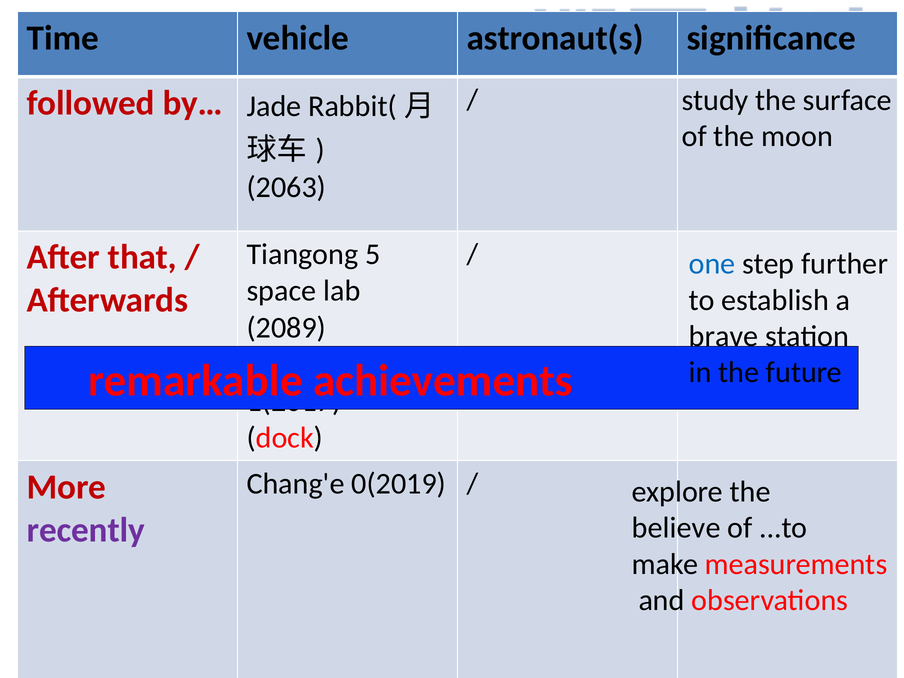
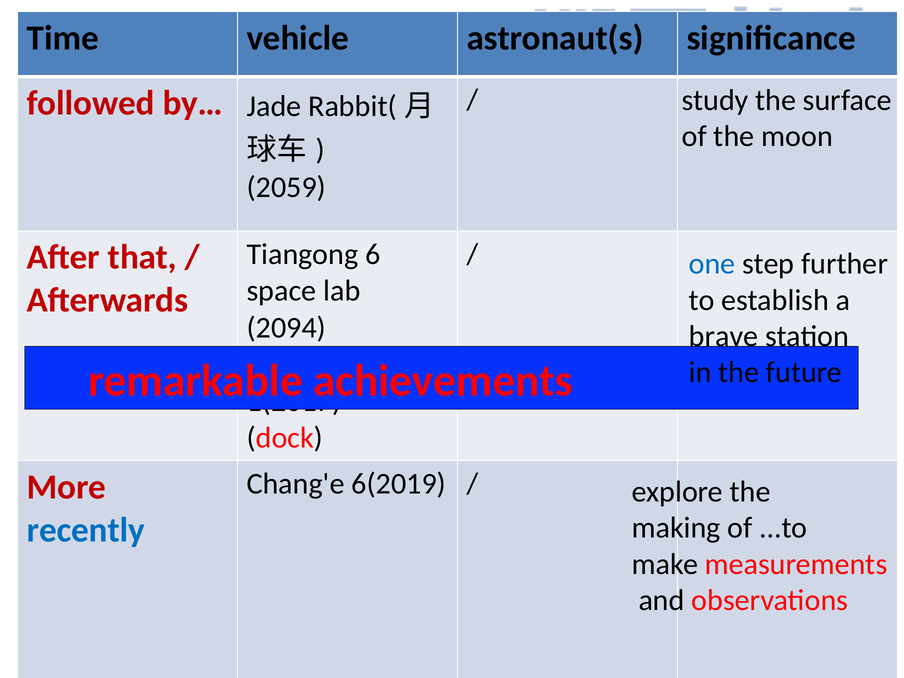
2063: 2063 -> 2059 (286, 187)
5: 5 -> 6 (373, 254)
2089: 2089 -> 2094 (286, 328)
0(2019: 0(2019 -> 6(2019 (399, 484)
recently colour: purple -> blue (86, 530)
believe: believe -> making (676, 528)
